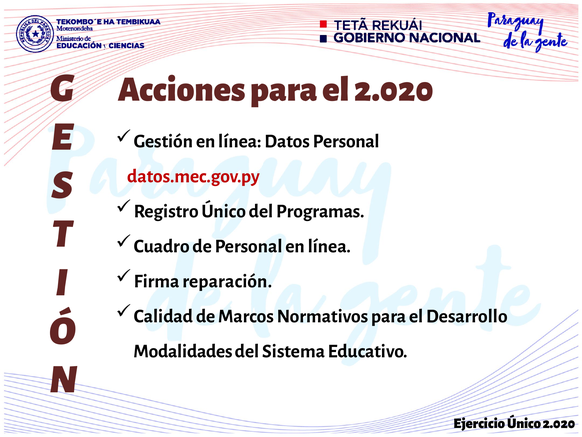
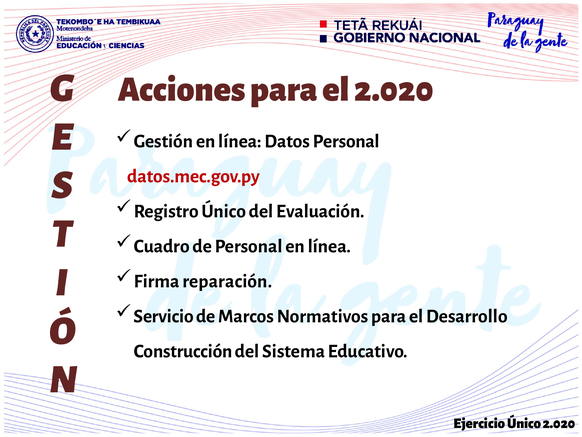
Programas: Programas -> Evaluación (320, 211)
Calidad: Calidad -> Servicio (164, 316)
Modalidades: Modalidades -> Construcción (183, 351)
